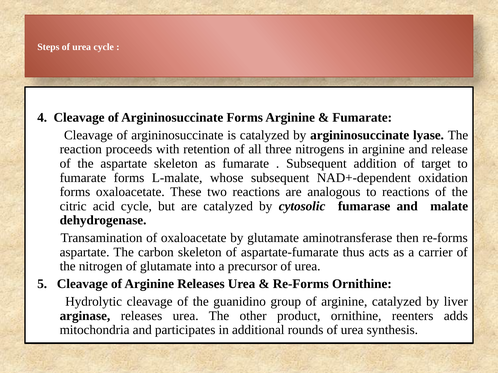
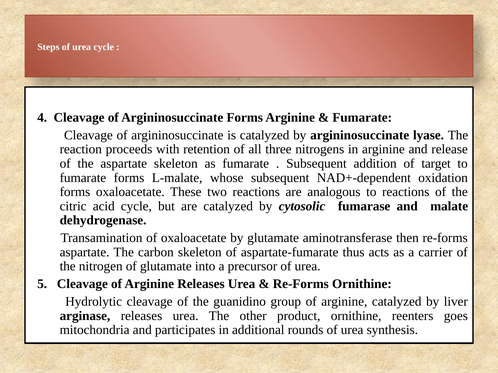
adds: adds -> goes (456, 316)
